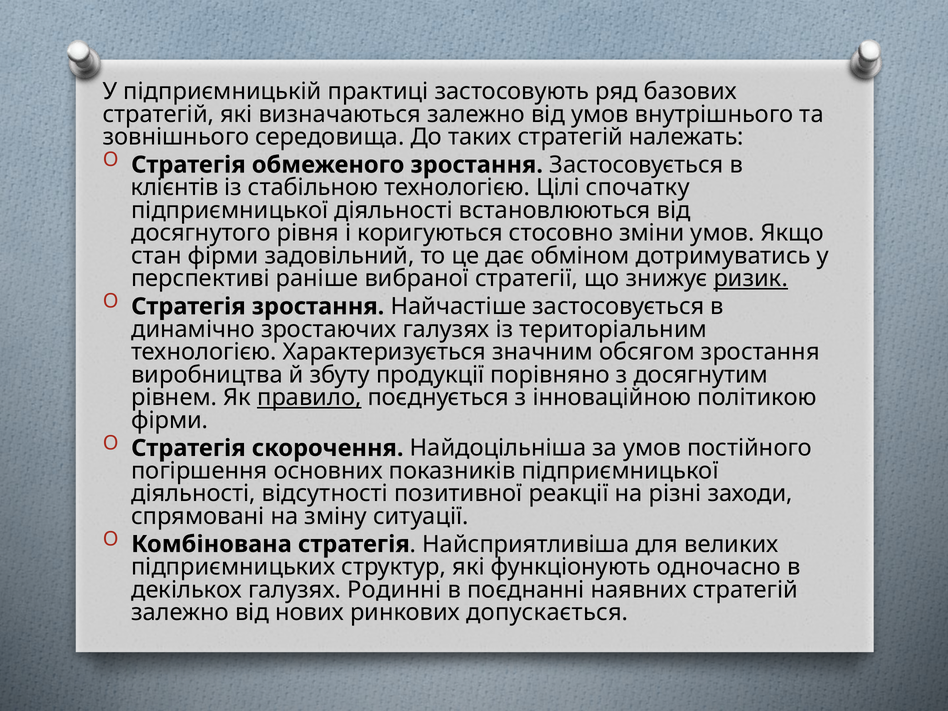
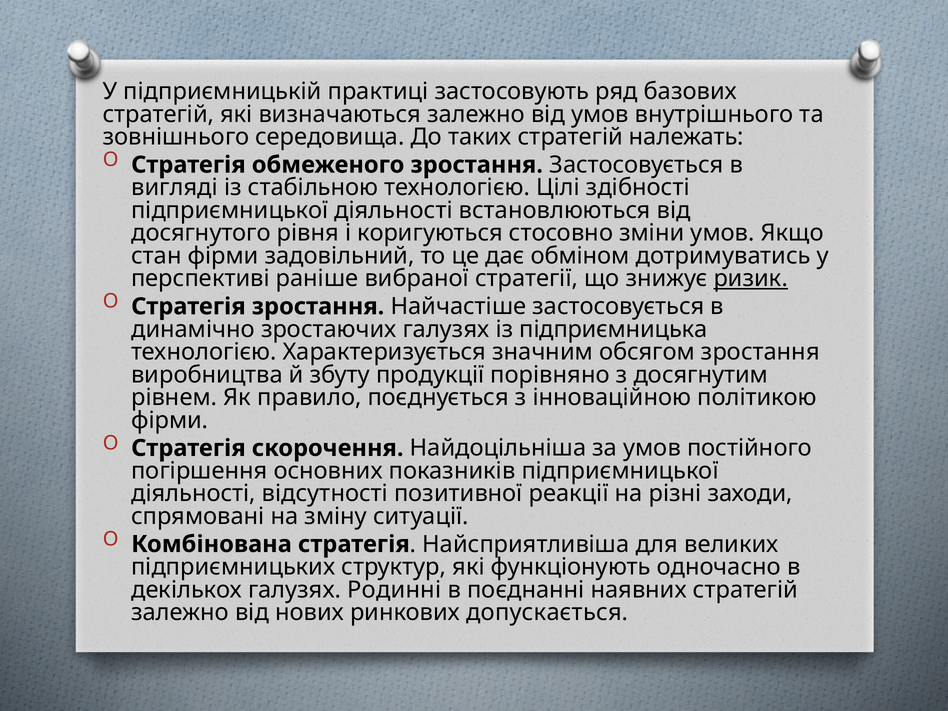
клієнтів: клієнтів -> вигляді (175, 188)
спочатку: спочатку -> здібності (638, 188)
територіальним: територіальним -> підприємницька (613, 329)
правило underline: present -> none (309, 398)
